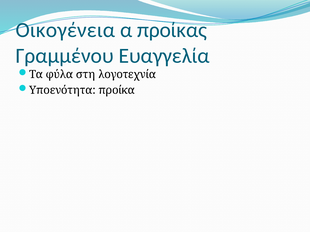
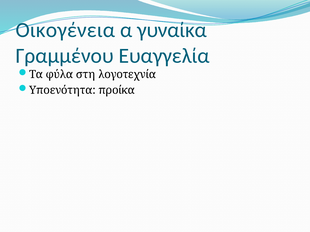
προίκας: προίκας -> γυναίκα (172, 30)
